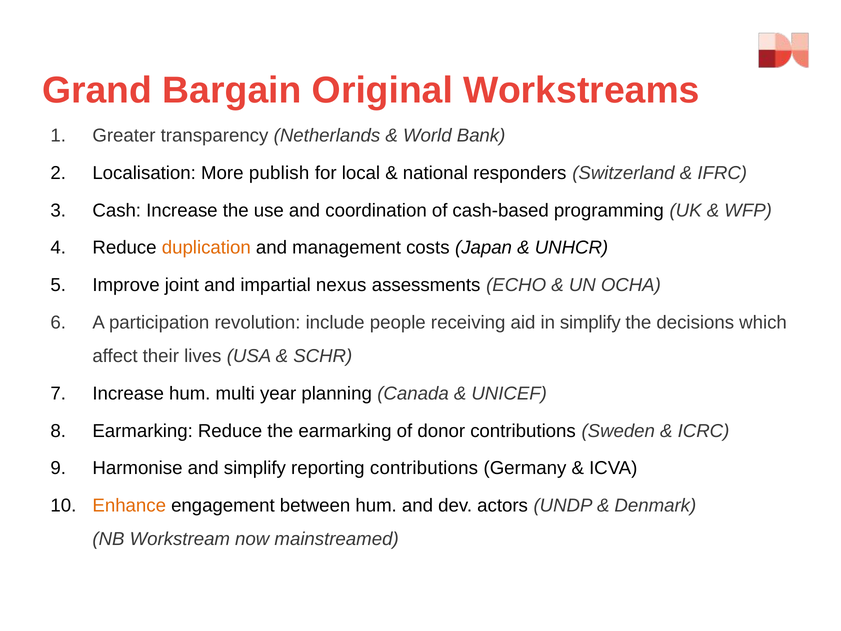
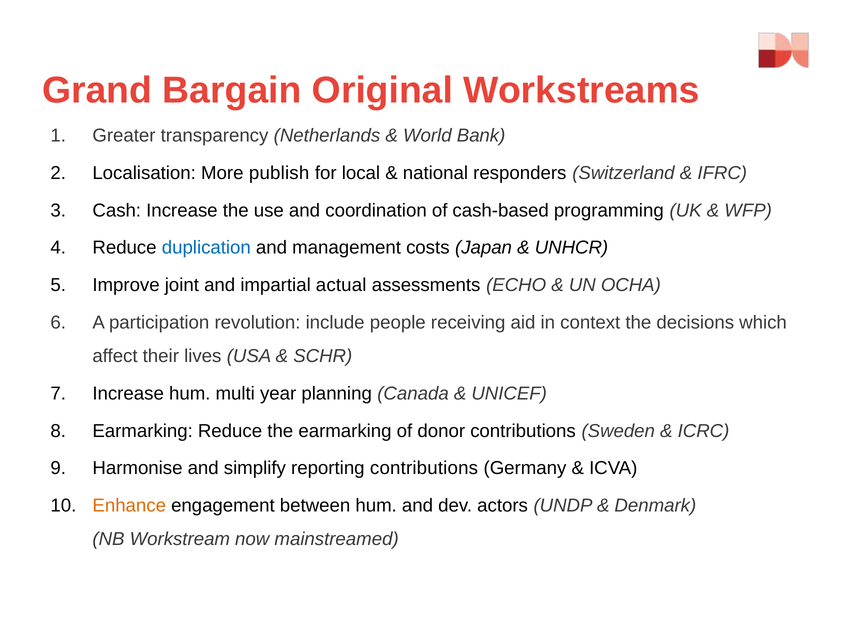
duplication colour: orange -> blue (206, 248)
nexus: nexus -> actual (341, 285)
in simplify: simplify -> context (590, 322)
